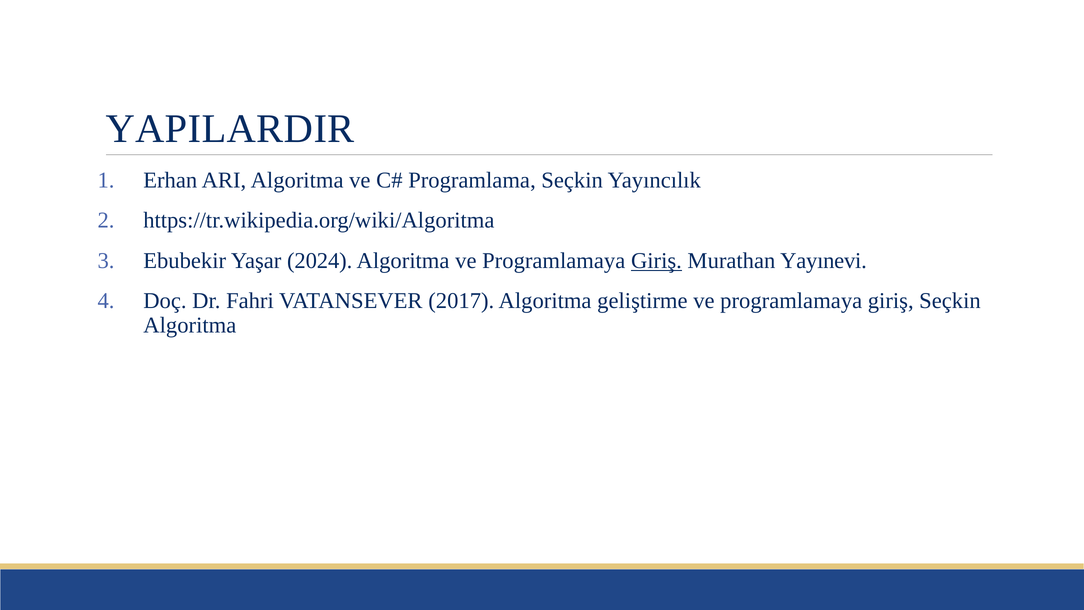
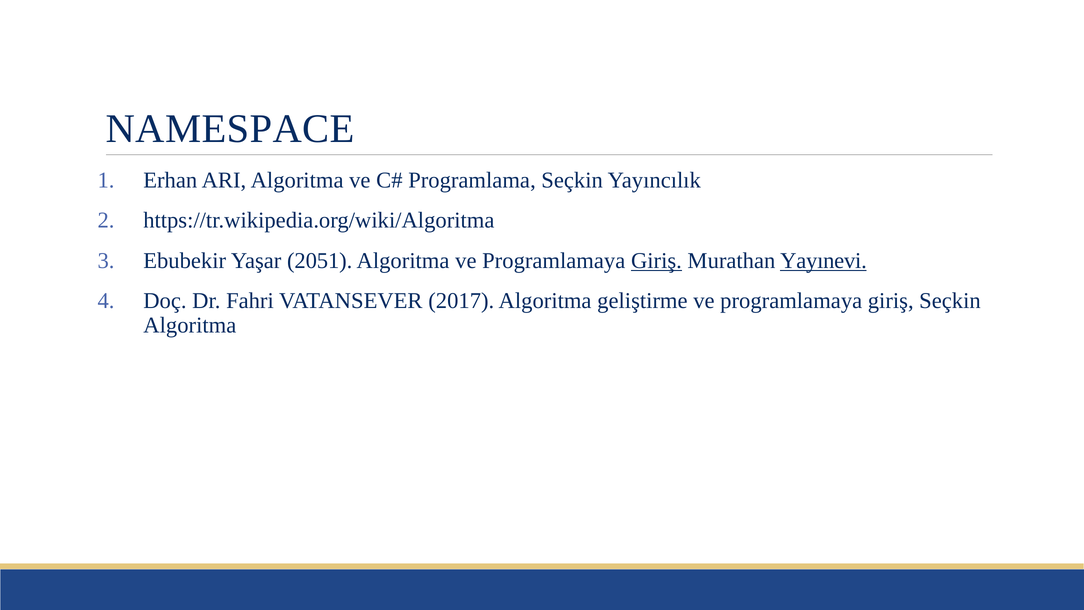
YAPILARDIR: YAPILARDIR -> NAMESPACE (230, 129)
2024: 2024 -> 2051 (320, 261)
Yayınevi underline: none -> present (823, 261)
